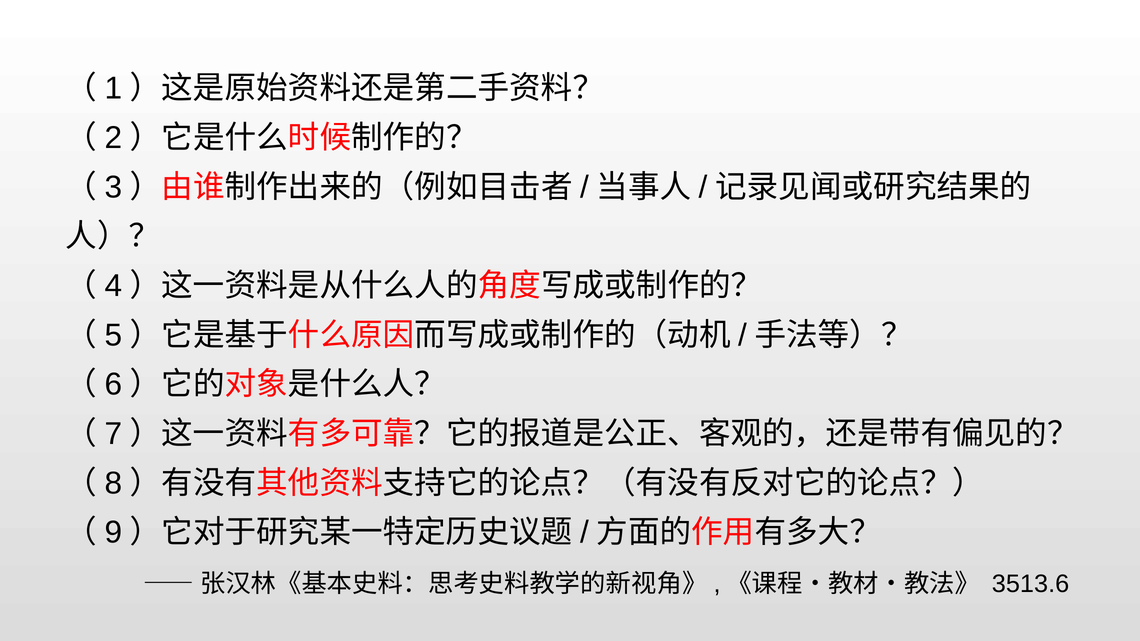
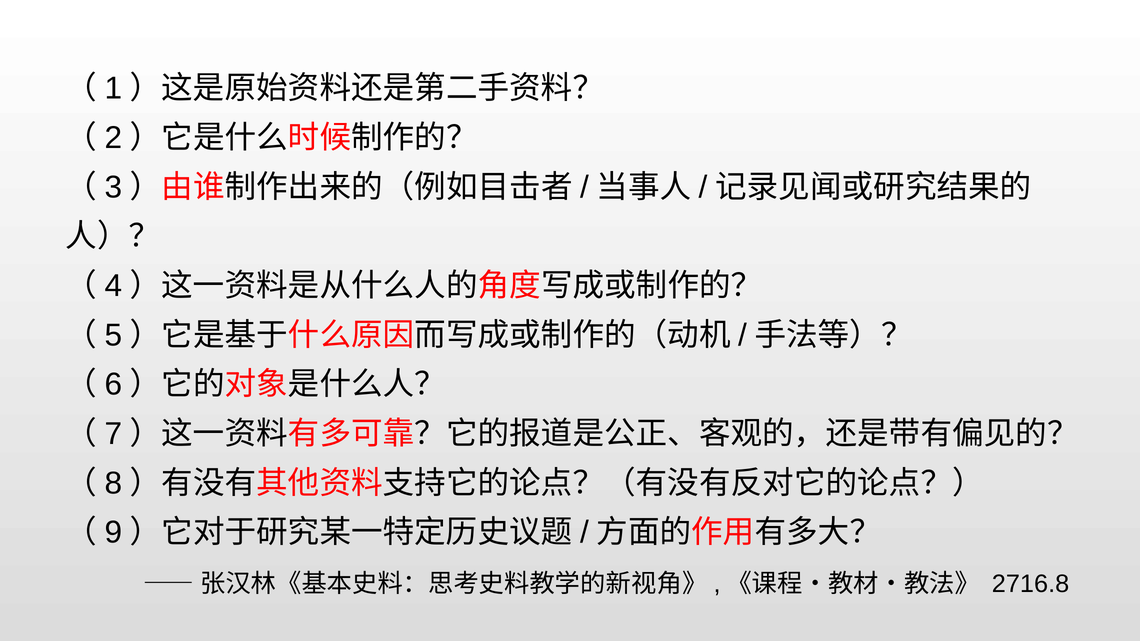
3513.6: 3513.6 -> 2716.8 (1031, 584)
